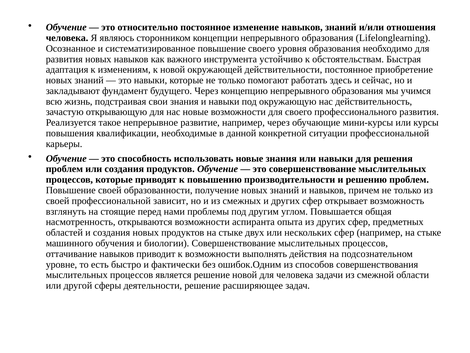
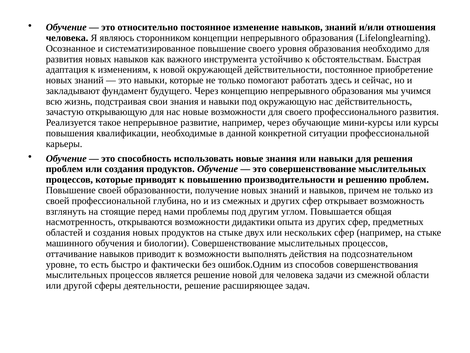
зависит: зависит -> глубина (171, 201)
аспиранта: аспиранта -> дидактики (254, 222)
